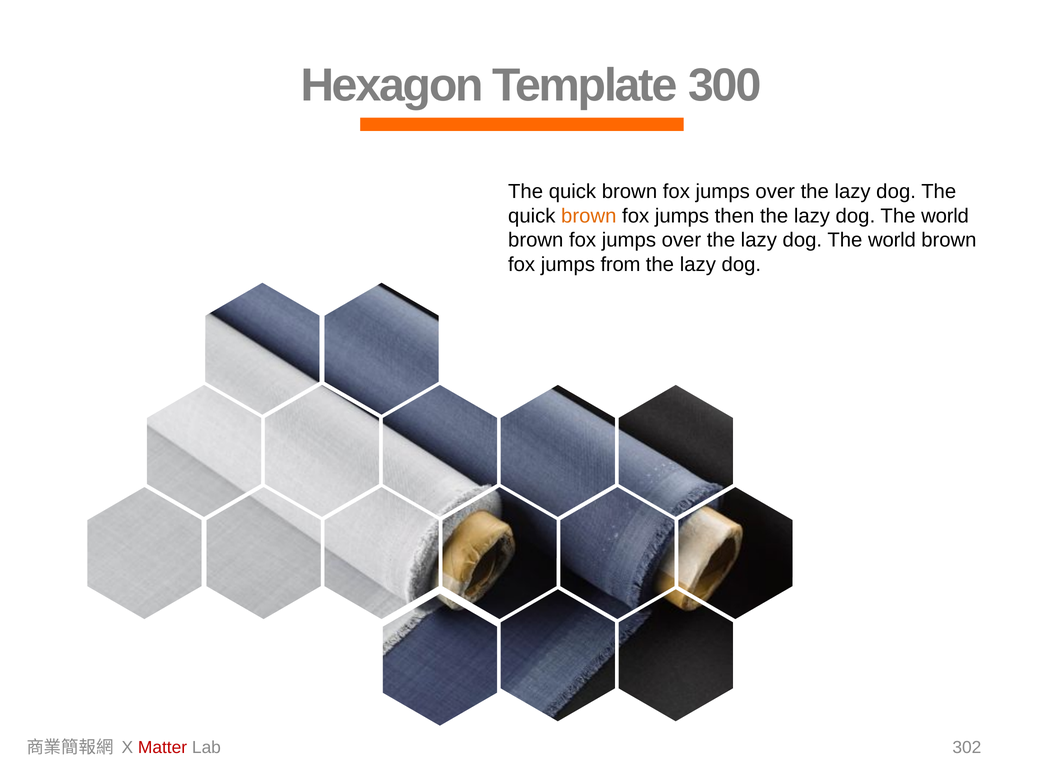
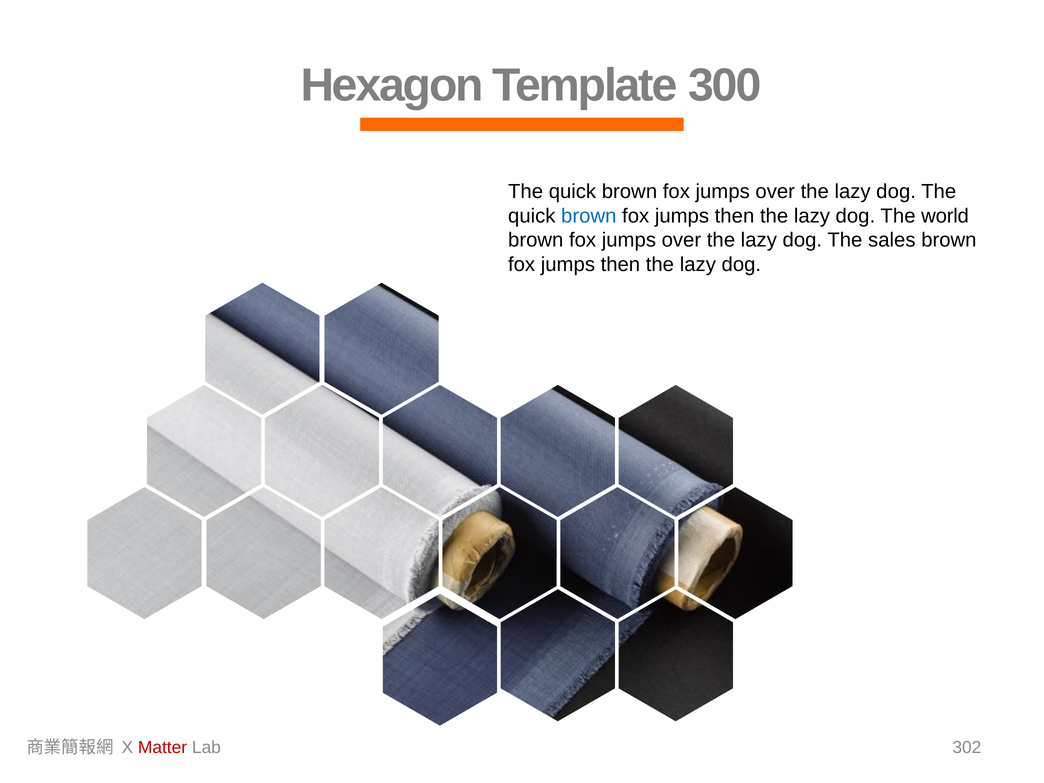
brown colour: orange -> blue (589, 216)
world: world -> sales (892, 240)
from: from -> then (620, 265)
